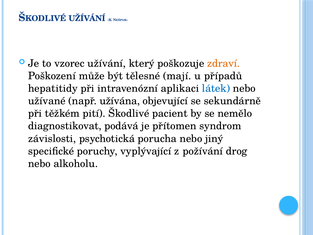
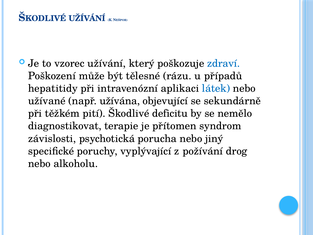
zdraví colour: orange -> blue (224, 63)
mají: mají -> rázu (177, 76)
pacient: pacient -> deficitu (170, 113)
podává: podává -> terapie (121, 126)
